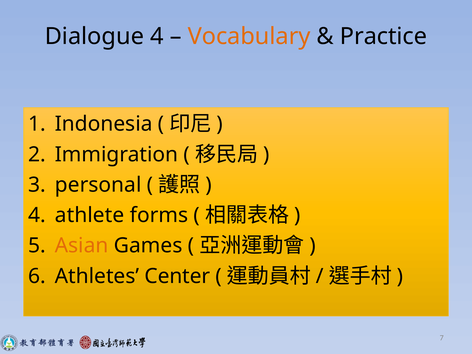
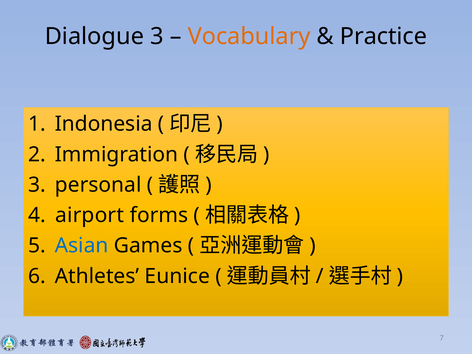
Dialogue 4: 4 -> 3 (157, 36)
athlete: athlete -> airport (90, 215)
Asian colour: orange -> blue (82, 246)
Center: Center -> Eunice (177, 276)
